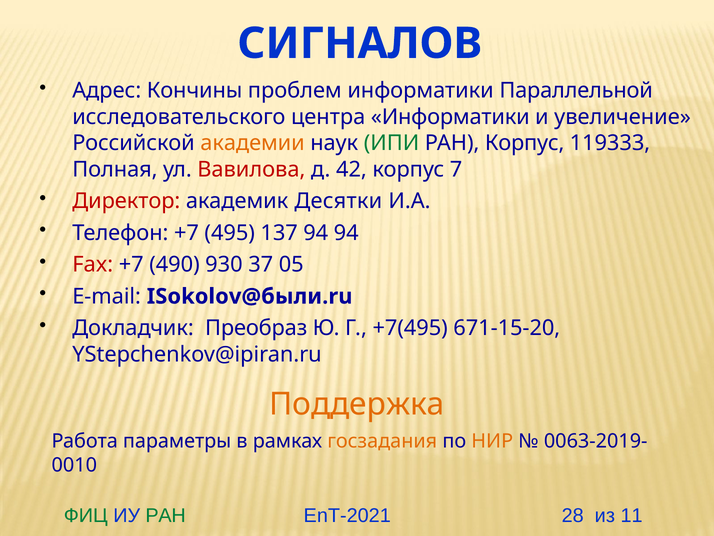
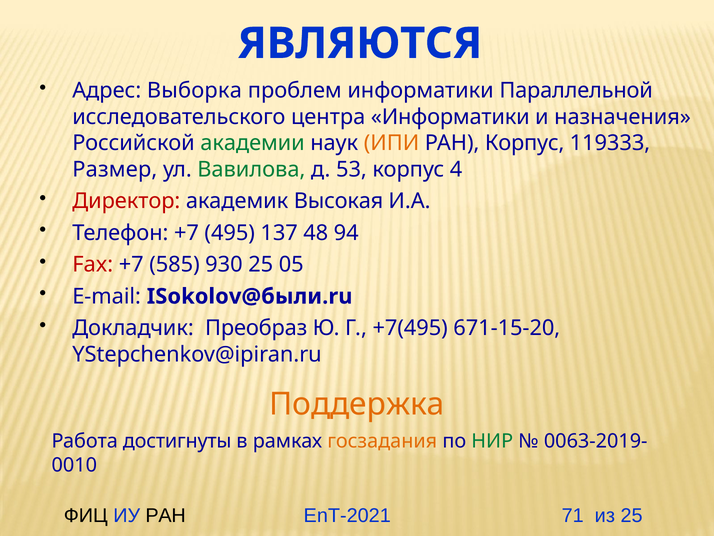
СИГНАЛОВ: СИГНАЛОВ -> ЯВЛЯЮТСЯ (360, 43)
Кончины: Кончины -> Выборка (194, 91)
увеличение: увеличение -> назначения (623, 117)
академии colour: orange -> green (253, 143)
ИПИ colour: green -> orange (392, 143)
Полная: Полная -> Размер (115, 169)
Вавилова colour: red -> green (251, 169)
42: 42 -> 53 (351, 169)
7: 7 -> 4 (456, 169)
Десятки: Десятки -> Высокая (339, 201)
137 94: 94 -> 48 (316, 233)
490: 490 -> 585 (174, 264)
930 37: 37 -> 25 (261, 264)
параметры: параметры -> достигнуты (177, 441)
НИР colour: orange -> green (492, 441)
ФИЦ colour: green -> black (86, 515)
РАН colour: green -> black (166, 515)
28: 28 -> 71 (573, 515)
из 11: 11 -> 25 (632, 515)
